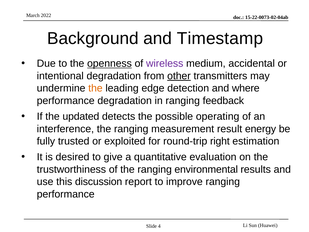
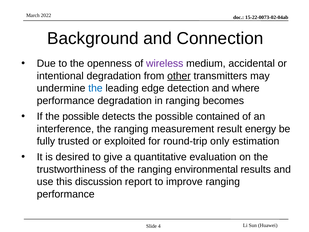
Timestamp: Timestamp -> Connection (220, 38)
openness underline: present -> none (109, 63)
the colour: orange -> blue (95, 88)
feedback: feedback -> becomes (223, 101)
If the updated: updated -> possible (81, 116)
operating: operating -> contained (218, 116)
right: right -> only (220, 141)
